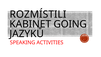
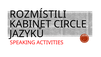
GOING: GOING -> CIRCLE (70, 24)
